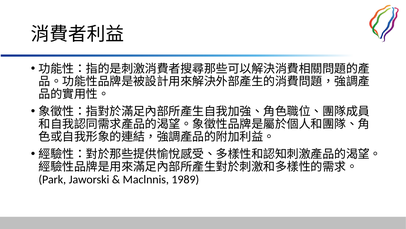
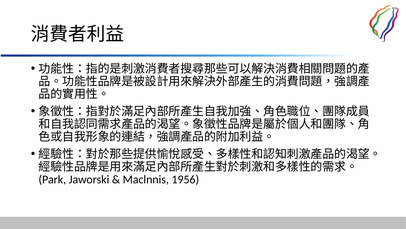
1989: 1989 -> 1956 (185, 179)
